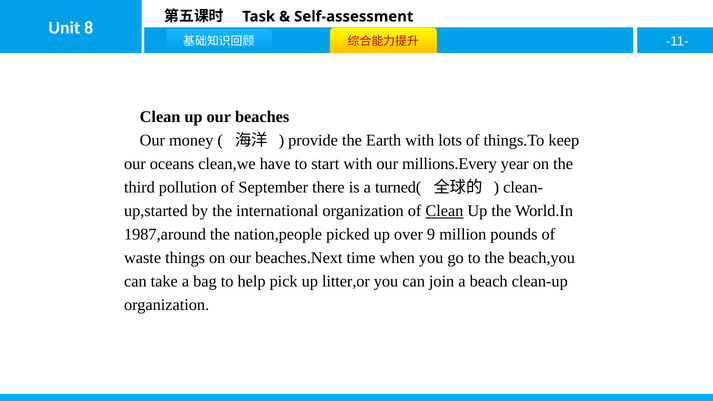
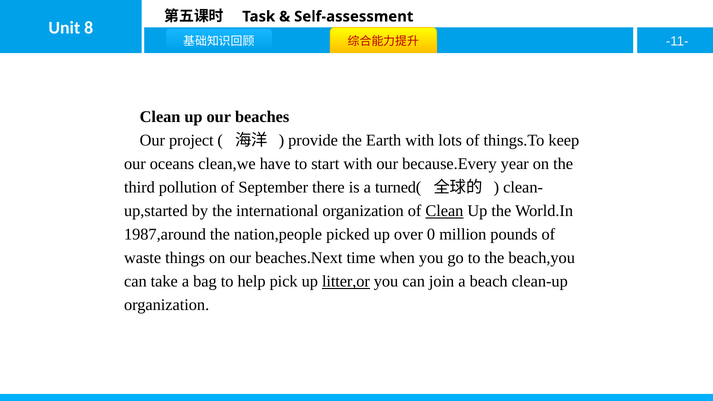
money: money -> project (191, 140)
millions.Every: millions.Every -> because.Every (449, 164)
9: 9 -> 0 (431, 234)
litter,or underline: none -> present (346, 281)
